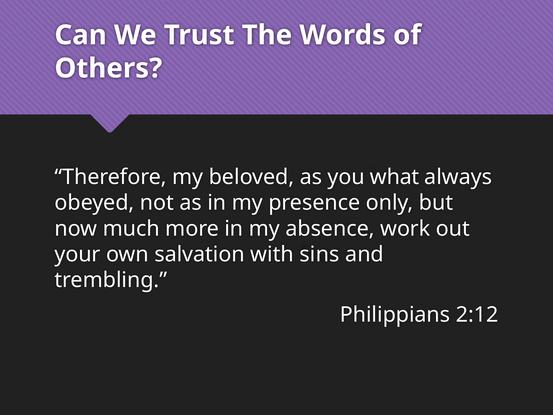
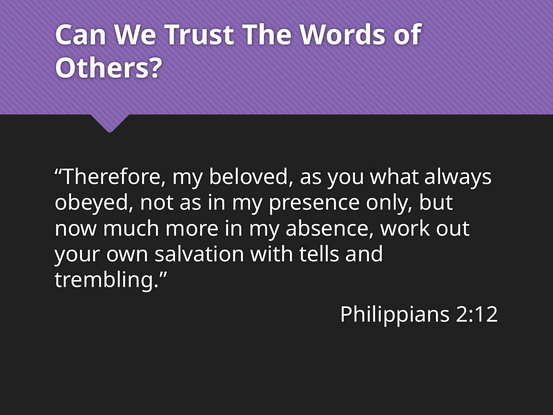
sins: sins -> tells (320, 254)
